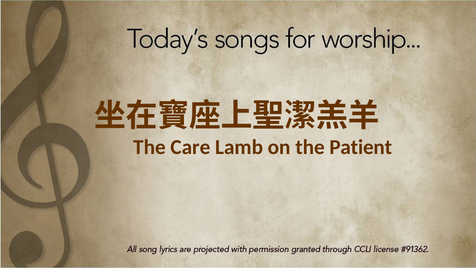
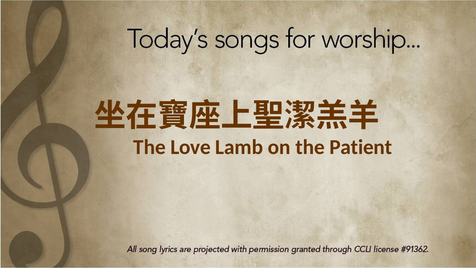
Care: Care -> Love (191, 147)
